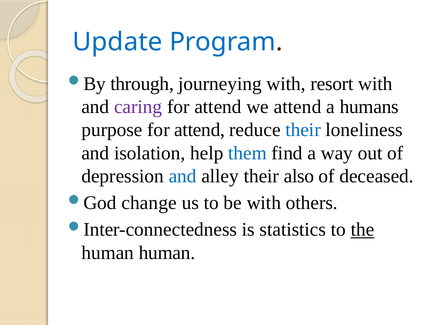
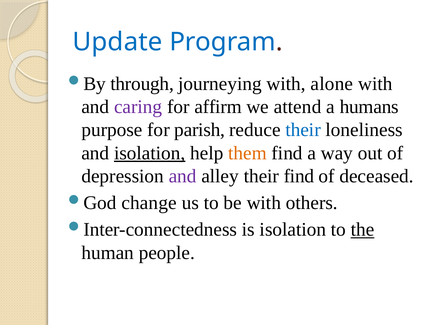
resort: resort -> alone (332, 84)
attend: attend -> affirm (218, 107)
purpose for attend: attend -> parish (200, 130)
isolation underline: none -> present (150, 153)
them colour: blue -> orange (247, 153)
and colour: blue -> purple (183, 176)
their also: also -> find (299, 176)
is statistics: statistics -> isolation (293, 230)
human human: human -> people (167, 253)
